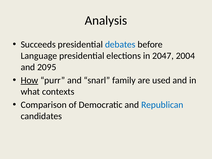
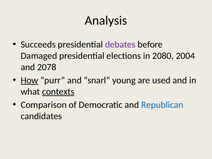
debates colour: blue -> purple (120, 44)
Language: Language -> Damaged (39, 56)
2047: 2047 -> 2080 (163, 56)
2095: 2095 -> 2078 (47, 67)
family: family -> young (124, 80)
contexts underline: none -> present (58, 92)
